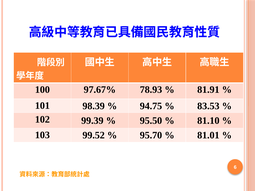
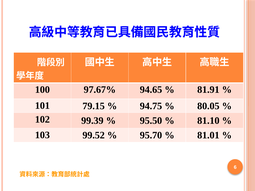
78.93: 78.93 -> 94.65 (151, 90)
98.39: 98.39 -> 79.15 (94, 106)
83.53: 83.53 -> 80.05 (208, 106)
